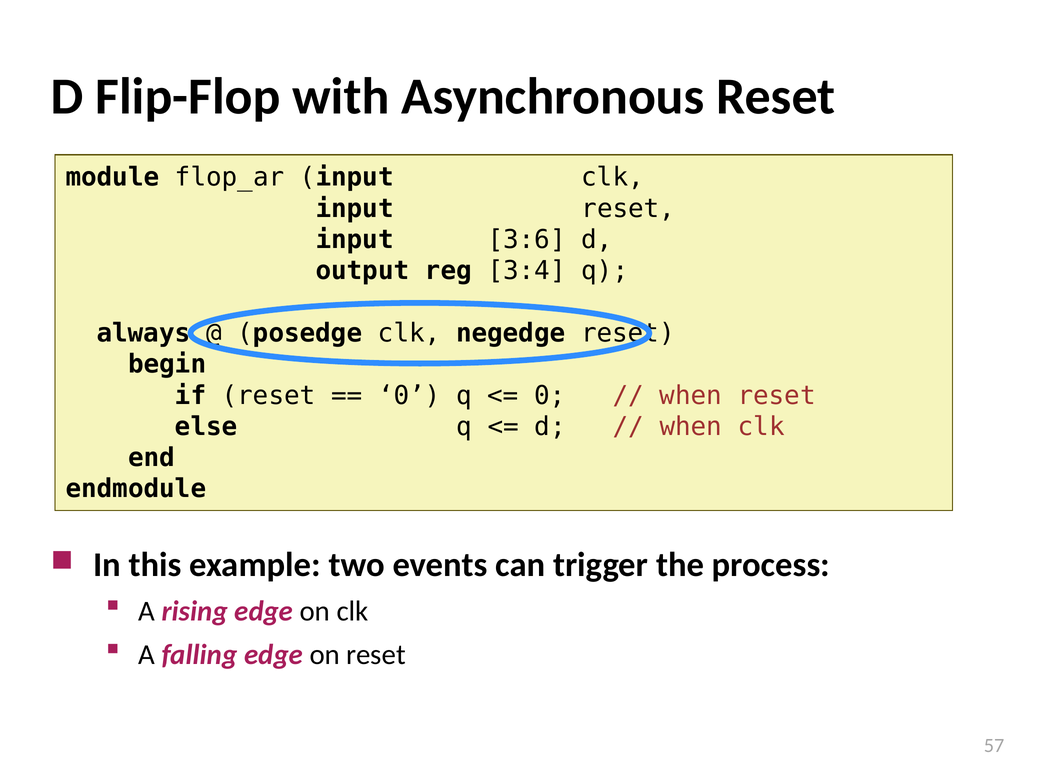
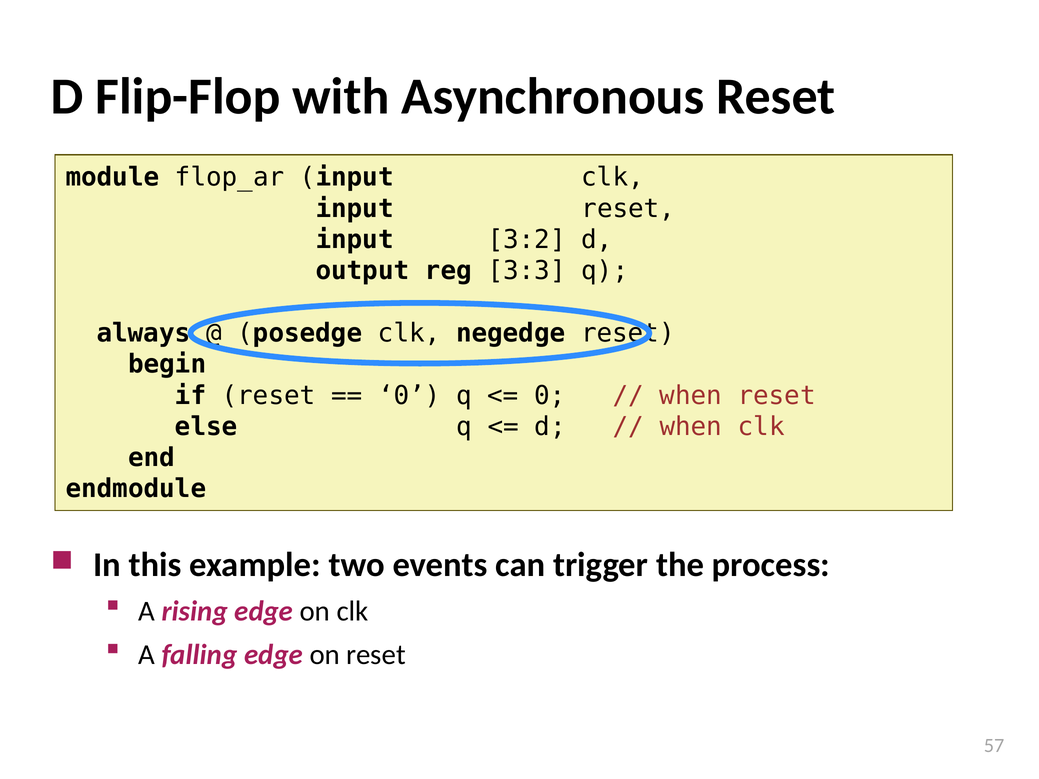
3:6: 3:6 -> 3:2 (527, 240)
3:4: 3:4 -> 3:3 (527, 271)
